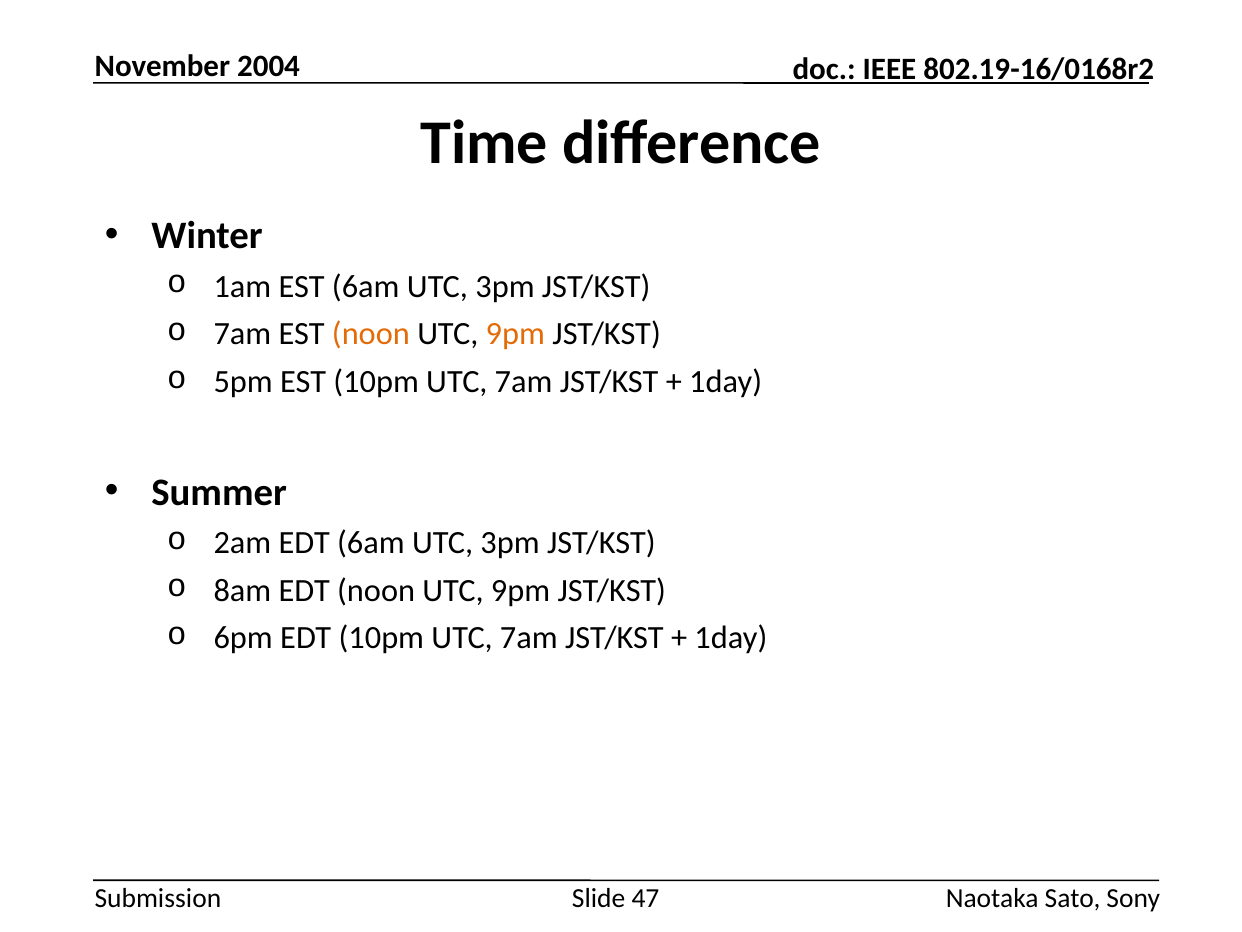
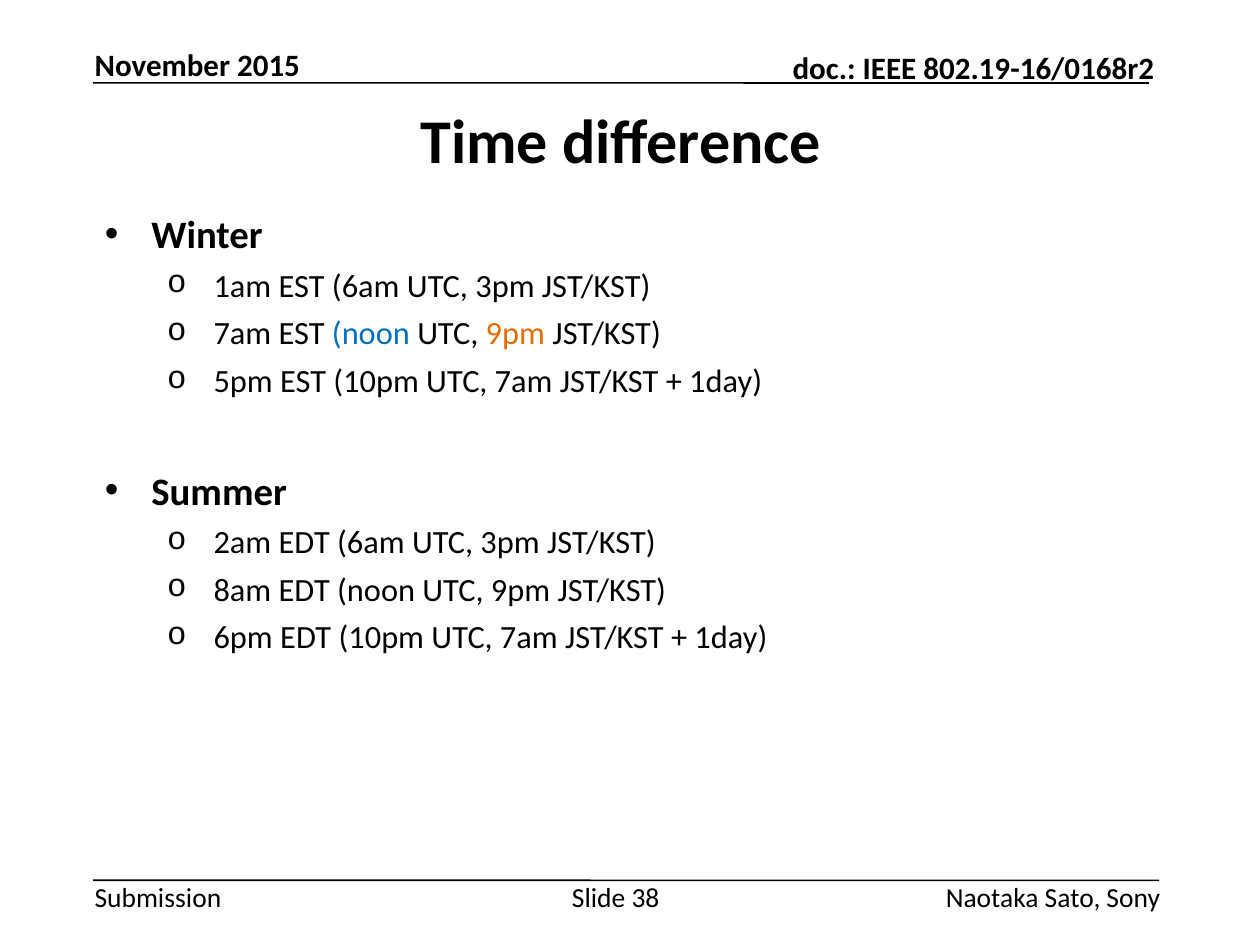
2004: 2004 -> 2015 (269, 66)
noon colour: orange -> blue (371, 334)
47: 47 -> 38 (645, 898)
